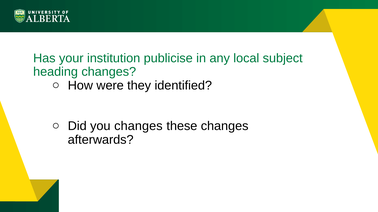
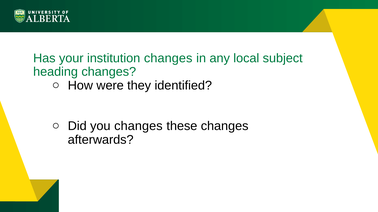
institution publicise: publicise -> changes (168, 58)
